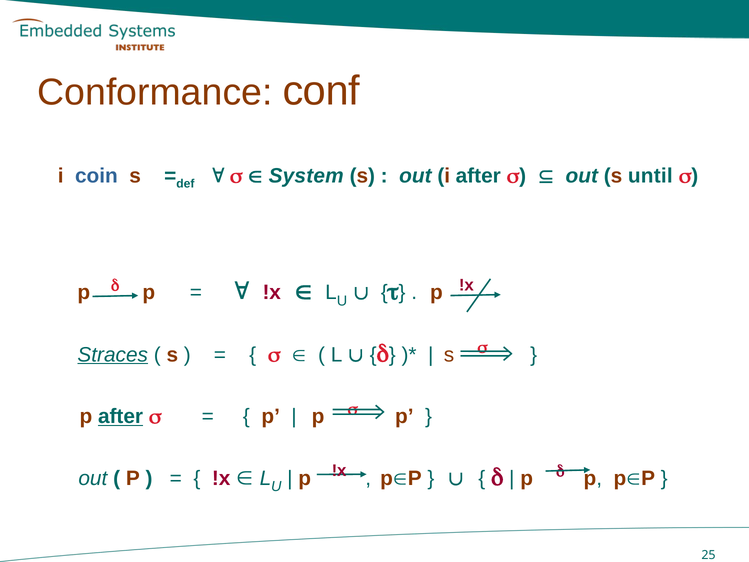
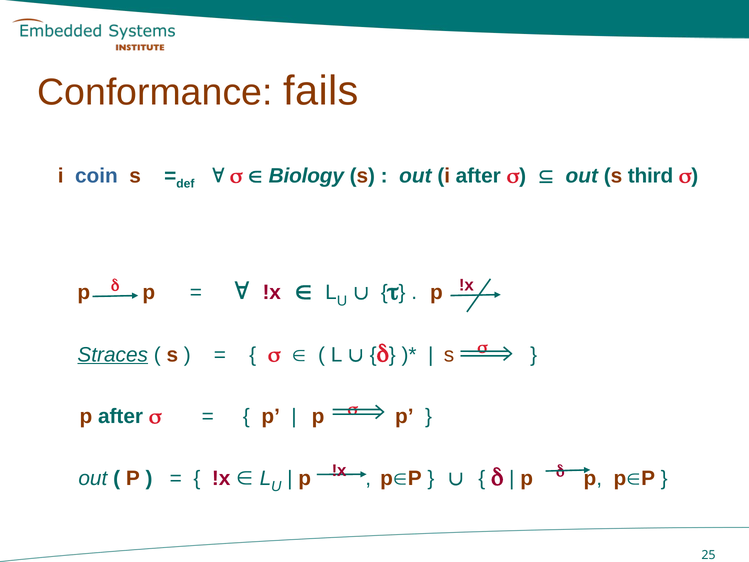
conf: conf -> fails (321, 91)
System: System -> Biology (306, 176)
until: until -> third (651, 176)
after underline: present -> none (121, 416)
